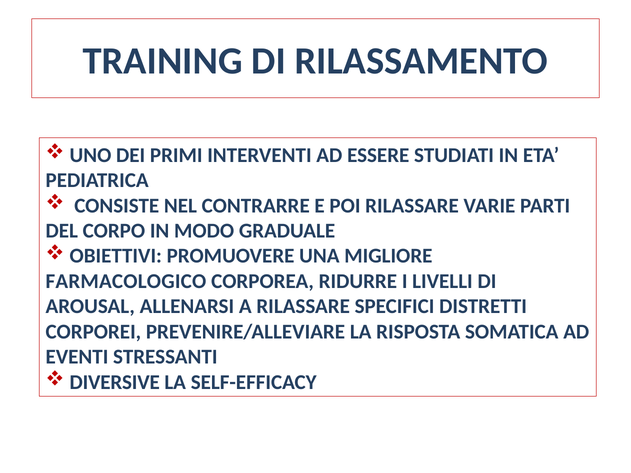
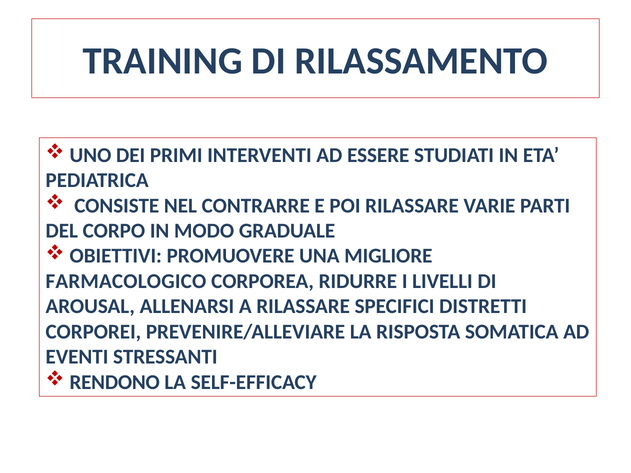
DIVERSIVE: DIVERSIVE -> RENDONO (115, 382)
